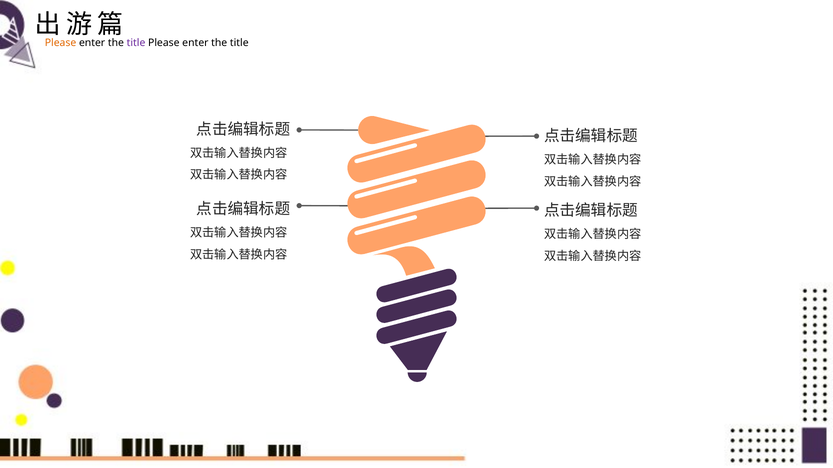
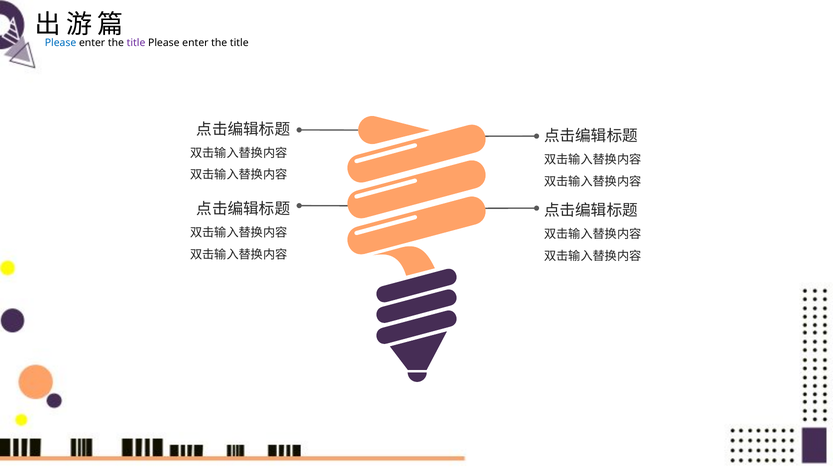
Please colour: orange -> blue (61, 43)
